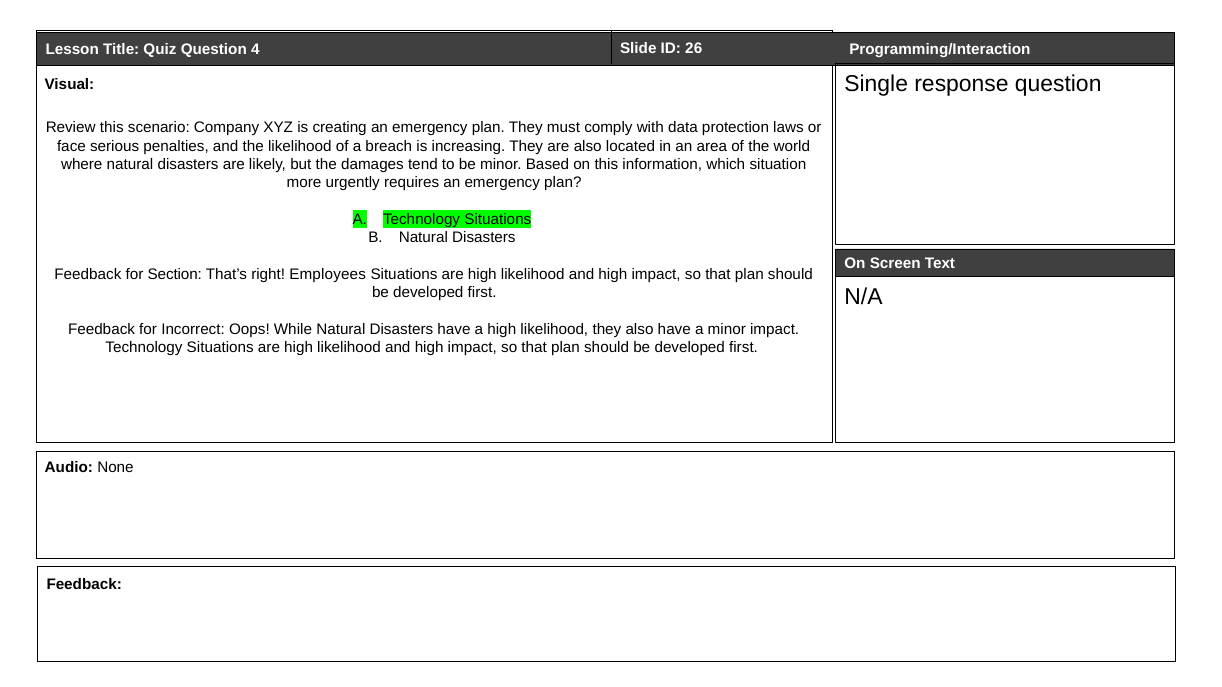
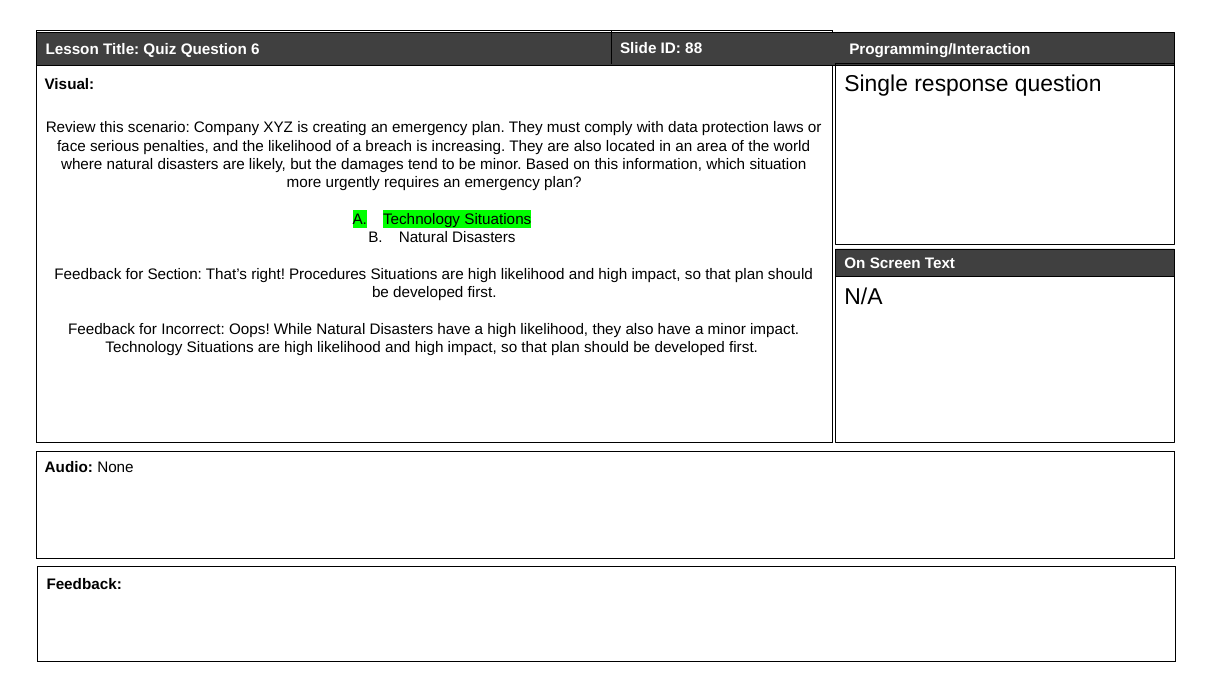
4: 4 -> 6 (255, 49)
26: 26 -> 88 (694, 48)
Employees: Employees -> Procedures (328, 274)
